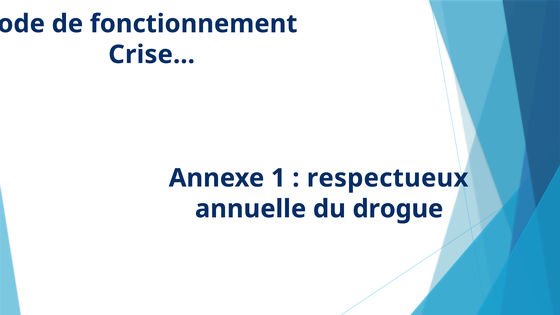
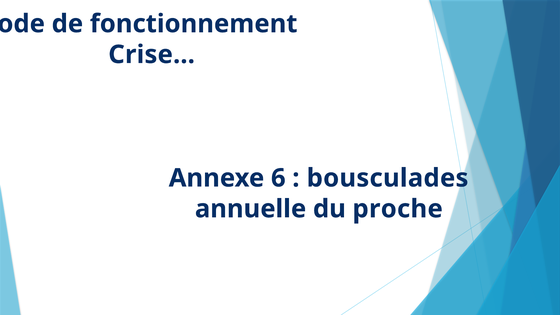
1: 1 -> 6 (278, 178)
respectueux: respectueux -> bousculades (388, 178)
drogue: drogue -> proche (398, 209)
